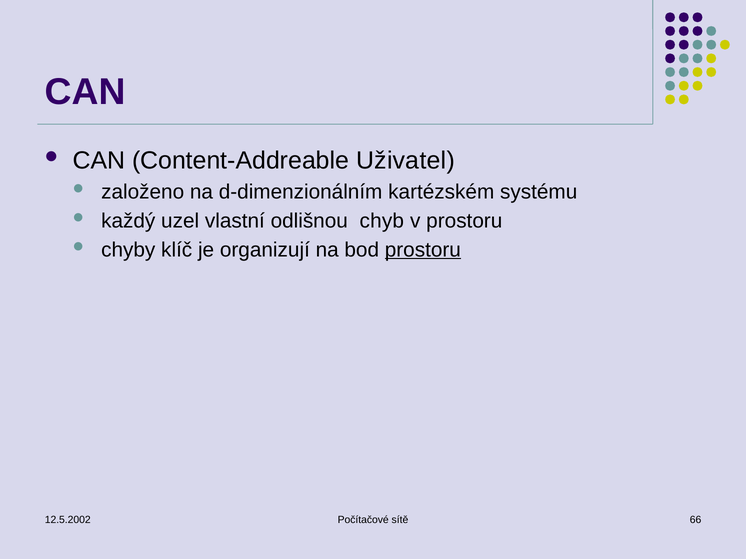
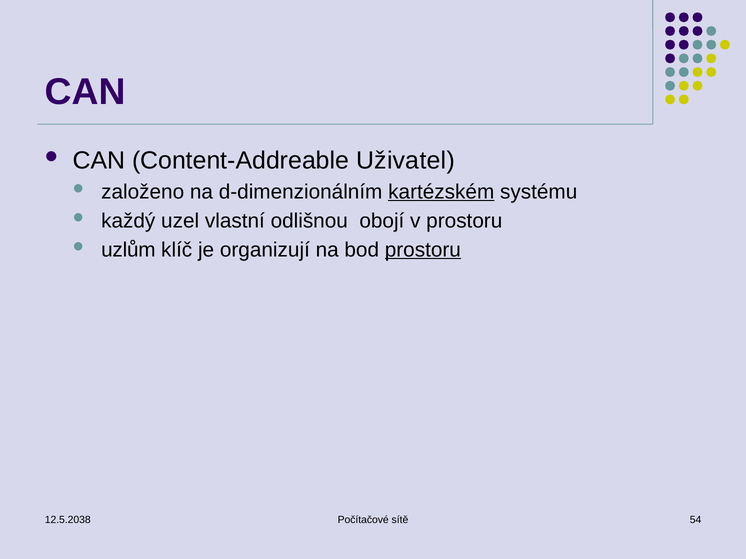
kartézském underline: none -> present (441, 192)
chyb: chyb -> obojí (382, 221)
chyby: chyby -> uzlům (128, 250)
12.5.2002: 12.5.2002 -> 12.5.2038 (68, 520)
66: 66 -> 54 (696, 520)
